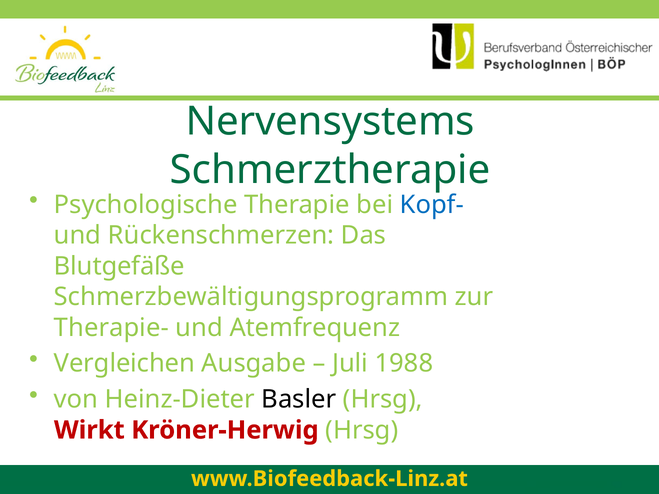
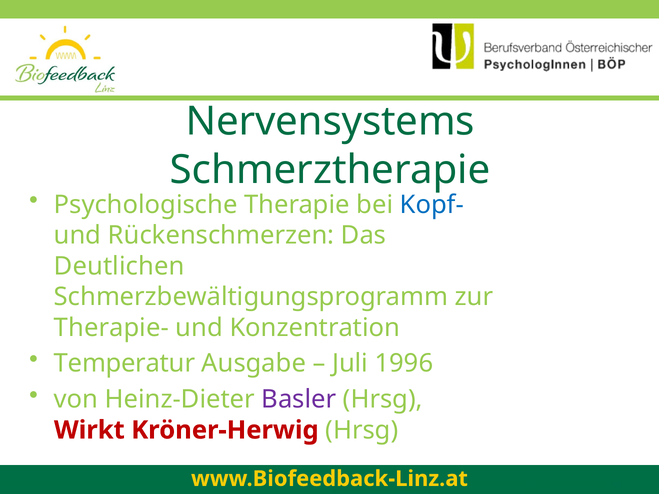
Blutgefäße: Blutgefäße -> Deutlichen (119, 266)
Atemfrequenz: Atemfrequenz -> Konzentration (315, 328)
Vergleichen: Vergleichen -> Temperatur (124, 364)
1988: 1988 -> 1996 (404, 364)
Basler colour: black -> purple (299, 400)
